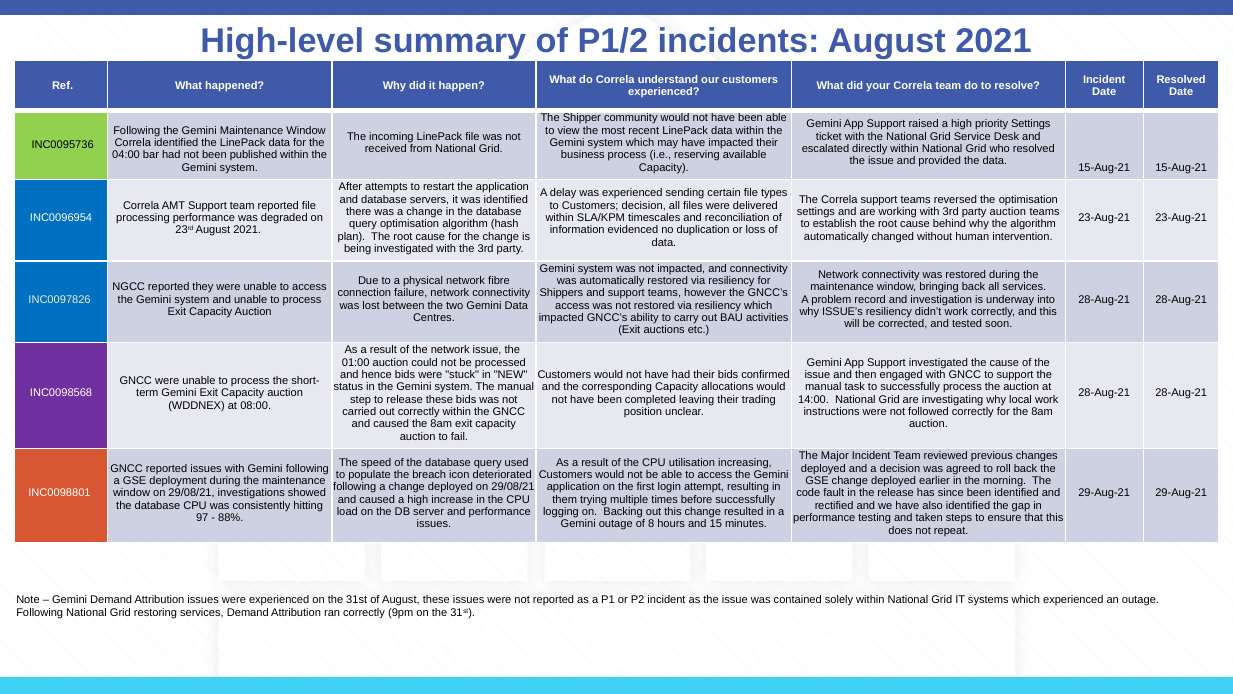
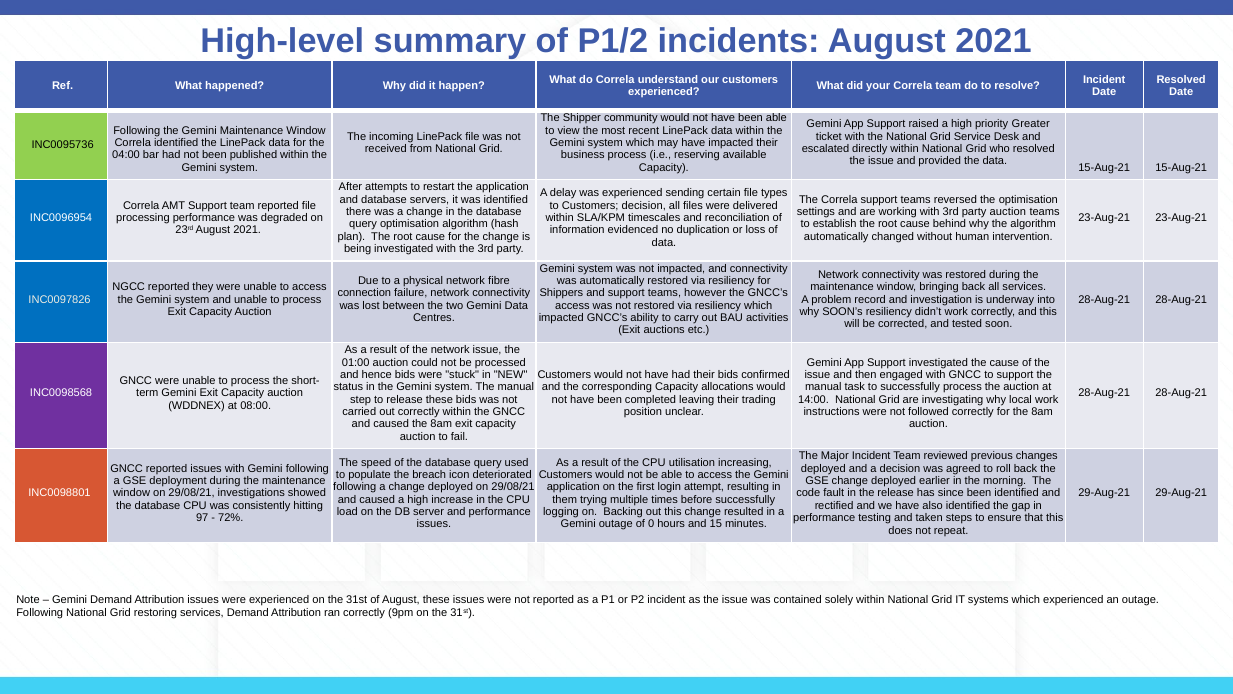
priority Settings: Settings -> Greater (1031, 124)
ISSUE’s: ISSUE’s -> SOON’s (843, 312)
88%: 88% -> 72% (231, 518)
8: 8 -> 0 (651, 524)
